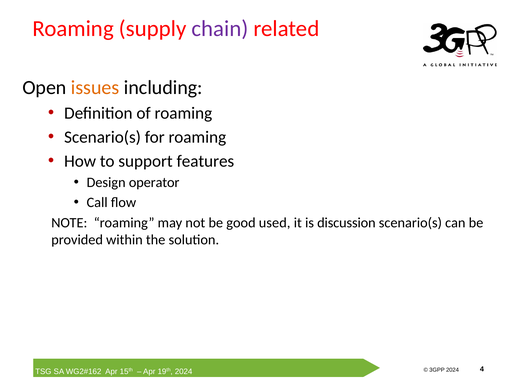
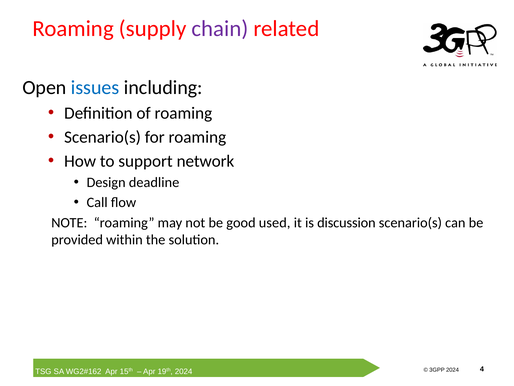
issues colour: orange -> blue (95, 87)
features: features -> network (205, 161)
operator: operator -> deadline (154, 182)
